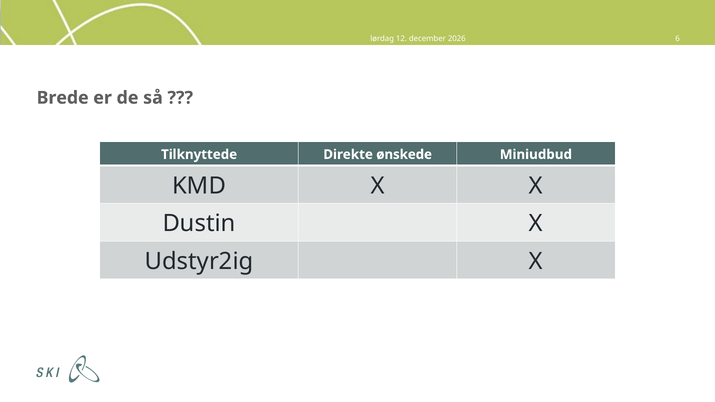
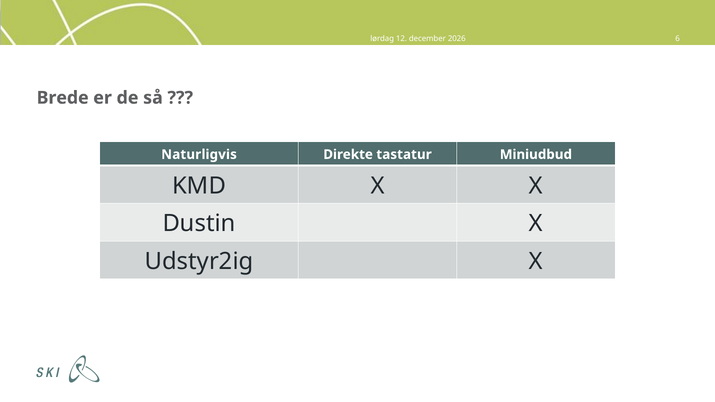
Tilknyttede: Tilknyttede -> Naturligvis (199, 155)
ønskede: ønskede -> tastatur (404, 155)
